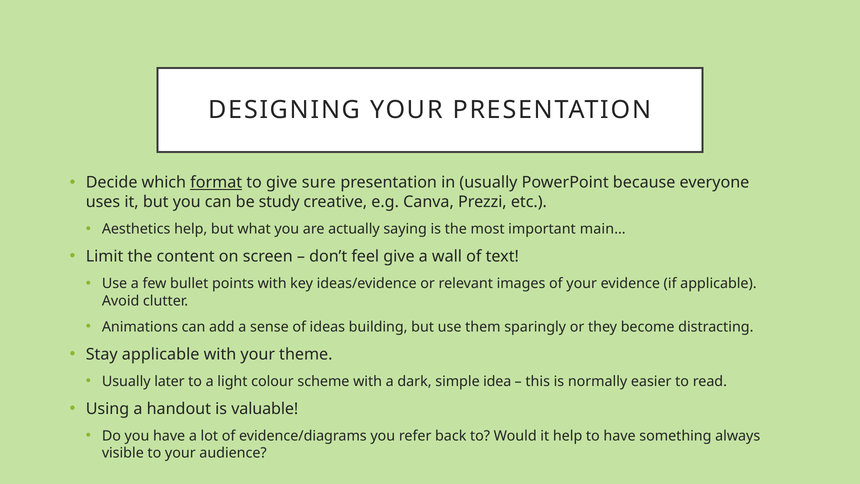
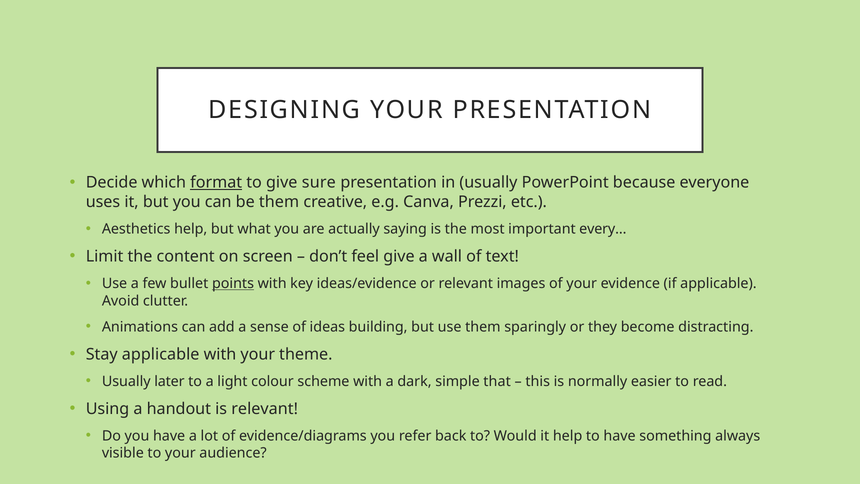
be study: study -> them (279, 202)
main…: main… -> every… (603, 229)
points underline: none -> present (233, 283)
idea: idea -> that (497, 381)
is valuable: valuable -> relevant (265, 409)
